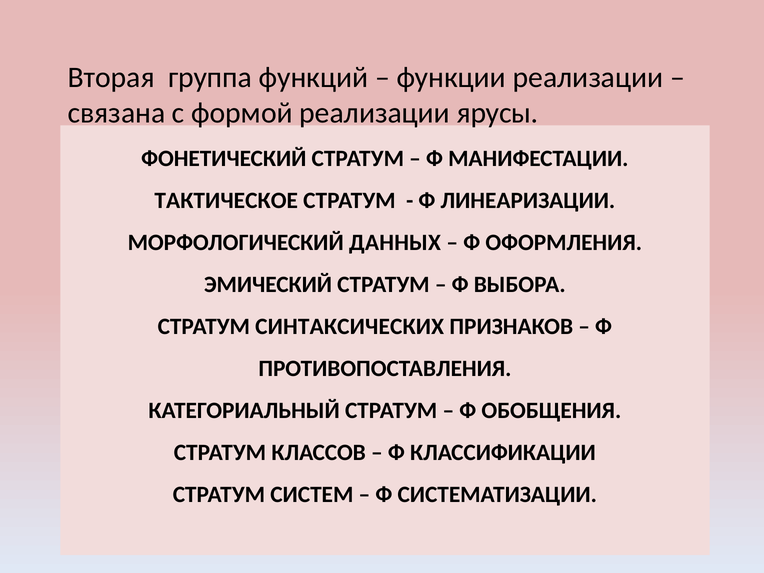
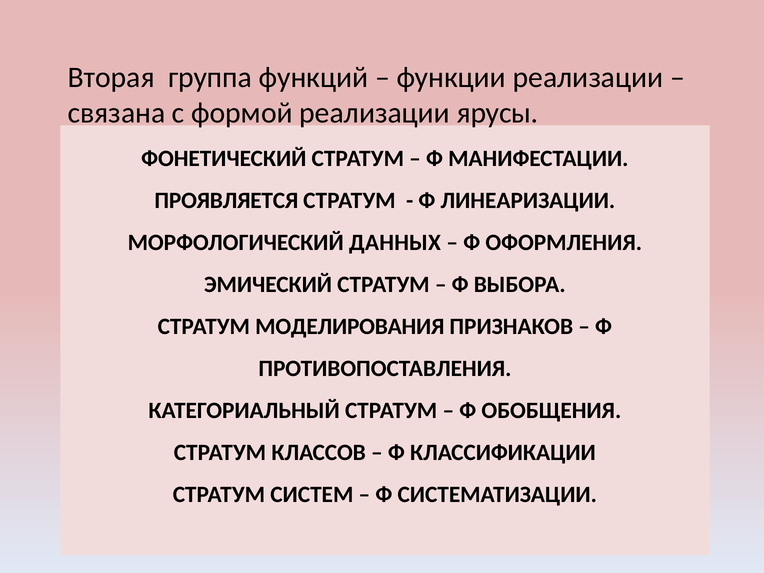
ТАКТИЧЕСКОЕ: ТАКТИЧЕСКОЕ -> ПРОЯВЛЯЕТСЯ (226, 201)
СИНТАКСИЧЕСКИХ: СИНТАКСИЧЕСКИХ -> МОДЕЛИРОВАНИЯ (350, 327)
